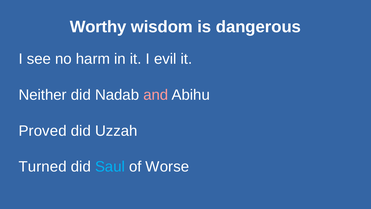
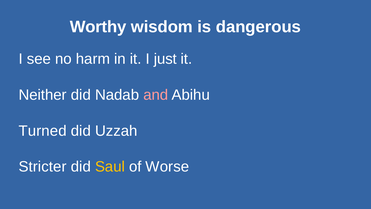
evil: evil -> just (165, 59)
Proved: Proved -> Turned (43, 131)
Turned: Turned -> Stricter (43, 167)
Saul colour: light blue -> yellow (110, 167)
